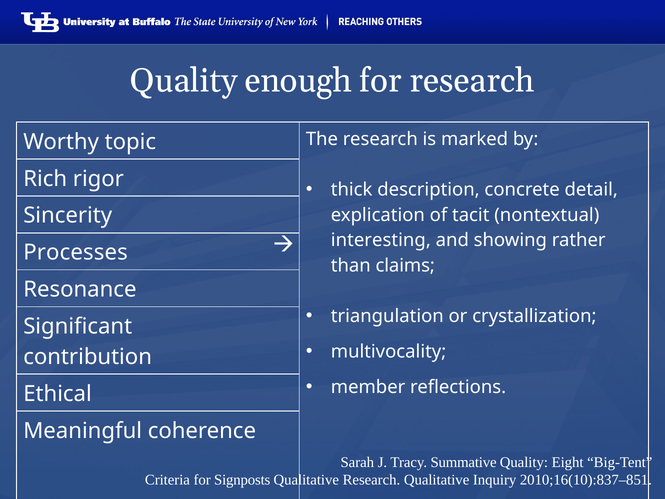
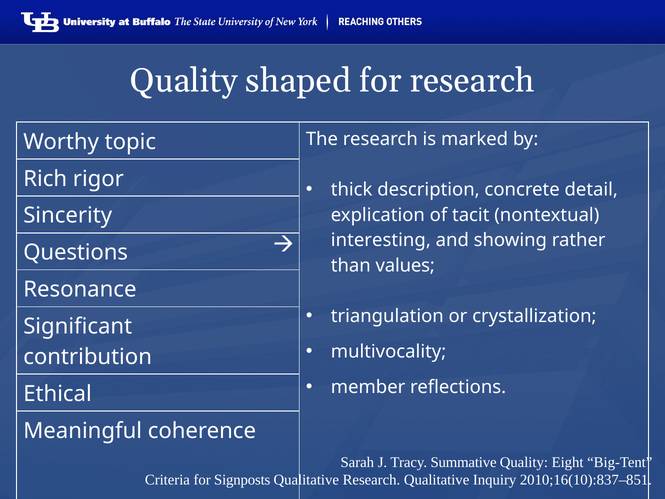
enough: enough -> shaped (298, 81)
Processes: Processes -> Questions (76, 252)
claims: claims -> values (405, 265)
